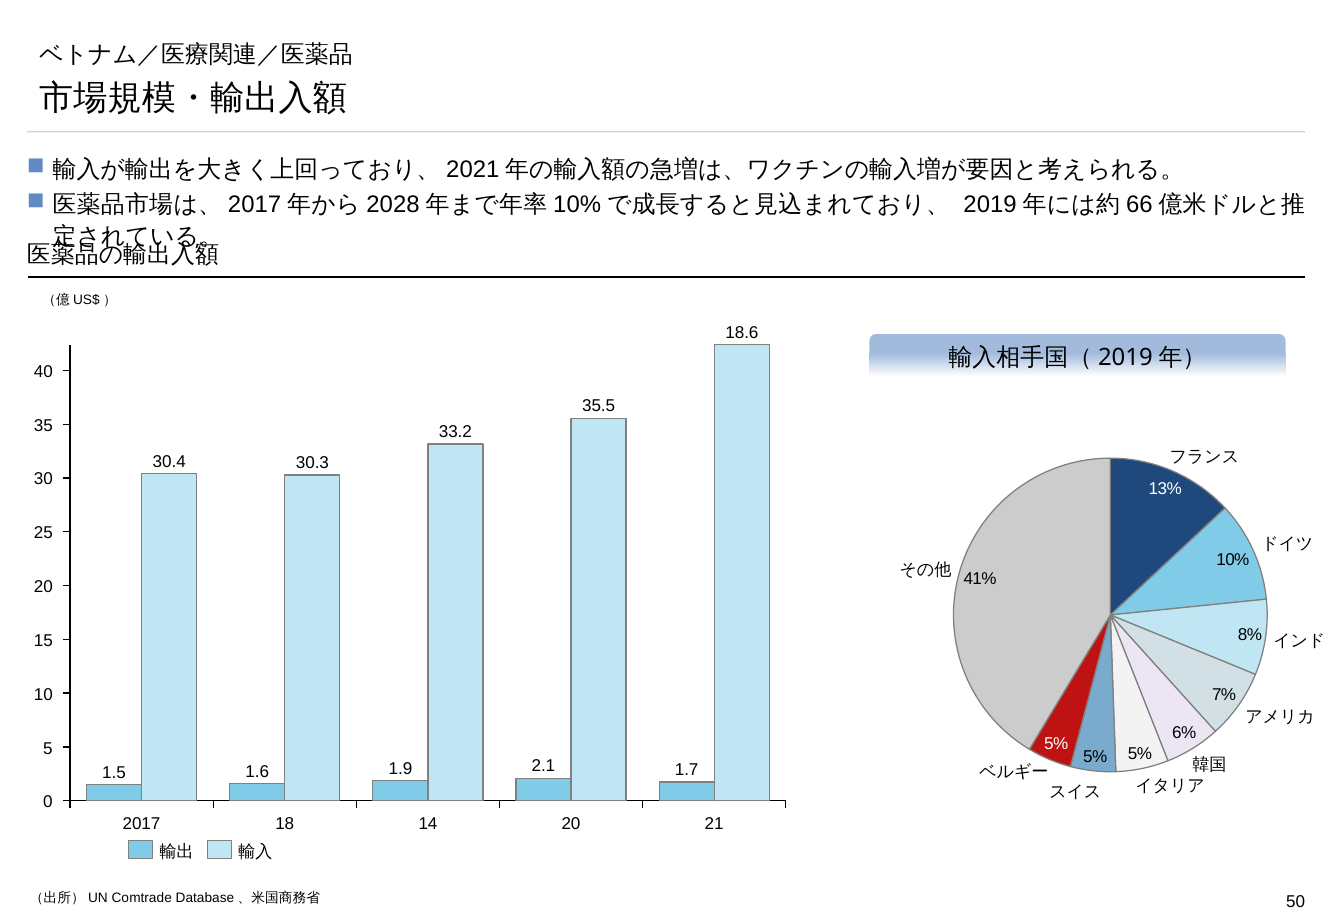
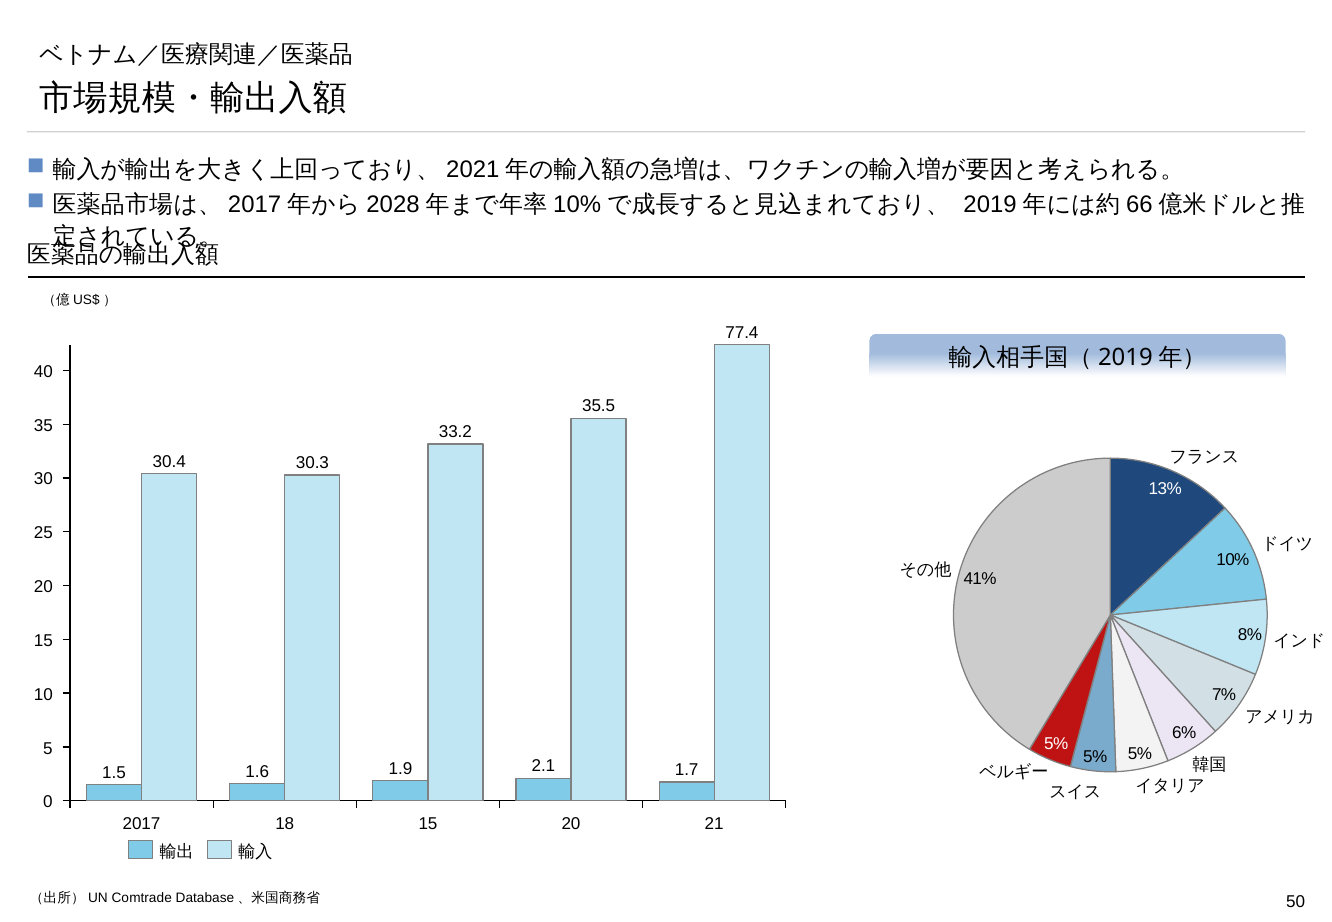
18.6: 18.6 -> 77.4 (742, 332)
2017 14: 14 -> 15 (428, 824)
